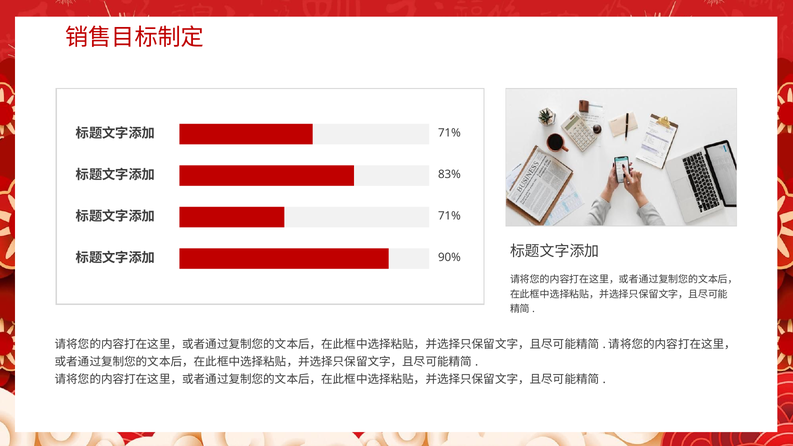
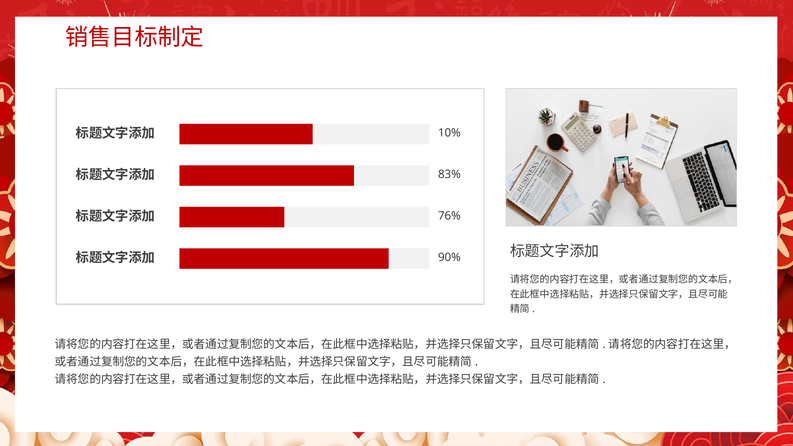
71%: 71% -> 10% (449, 133)
71%: 71% -> 76% (449, 216)
